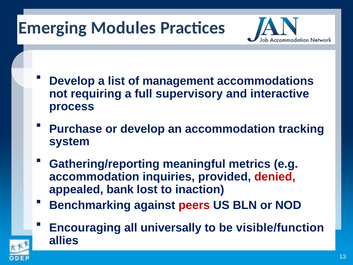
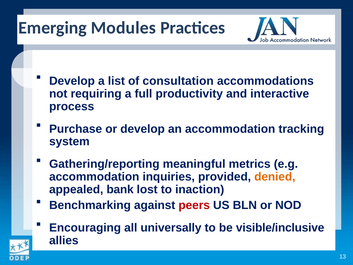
management: management -> consultation (178, 81)
supervisory: supervisory -> productivity (189, 94)
denied colour: red -> orange (275, 177)
visible/function: visible/function -> visible/inclusive (280, 228)
